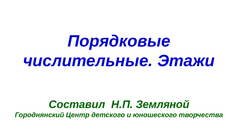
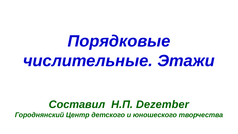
Земляной: Земляной -> Dezember (163, 104)
